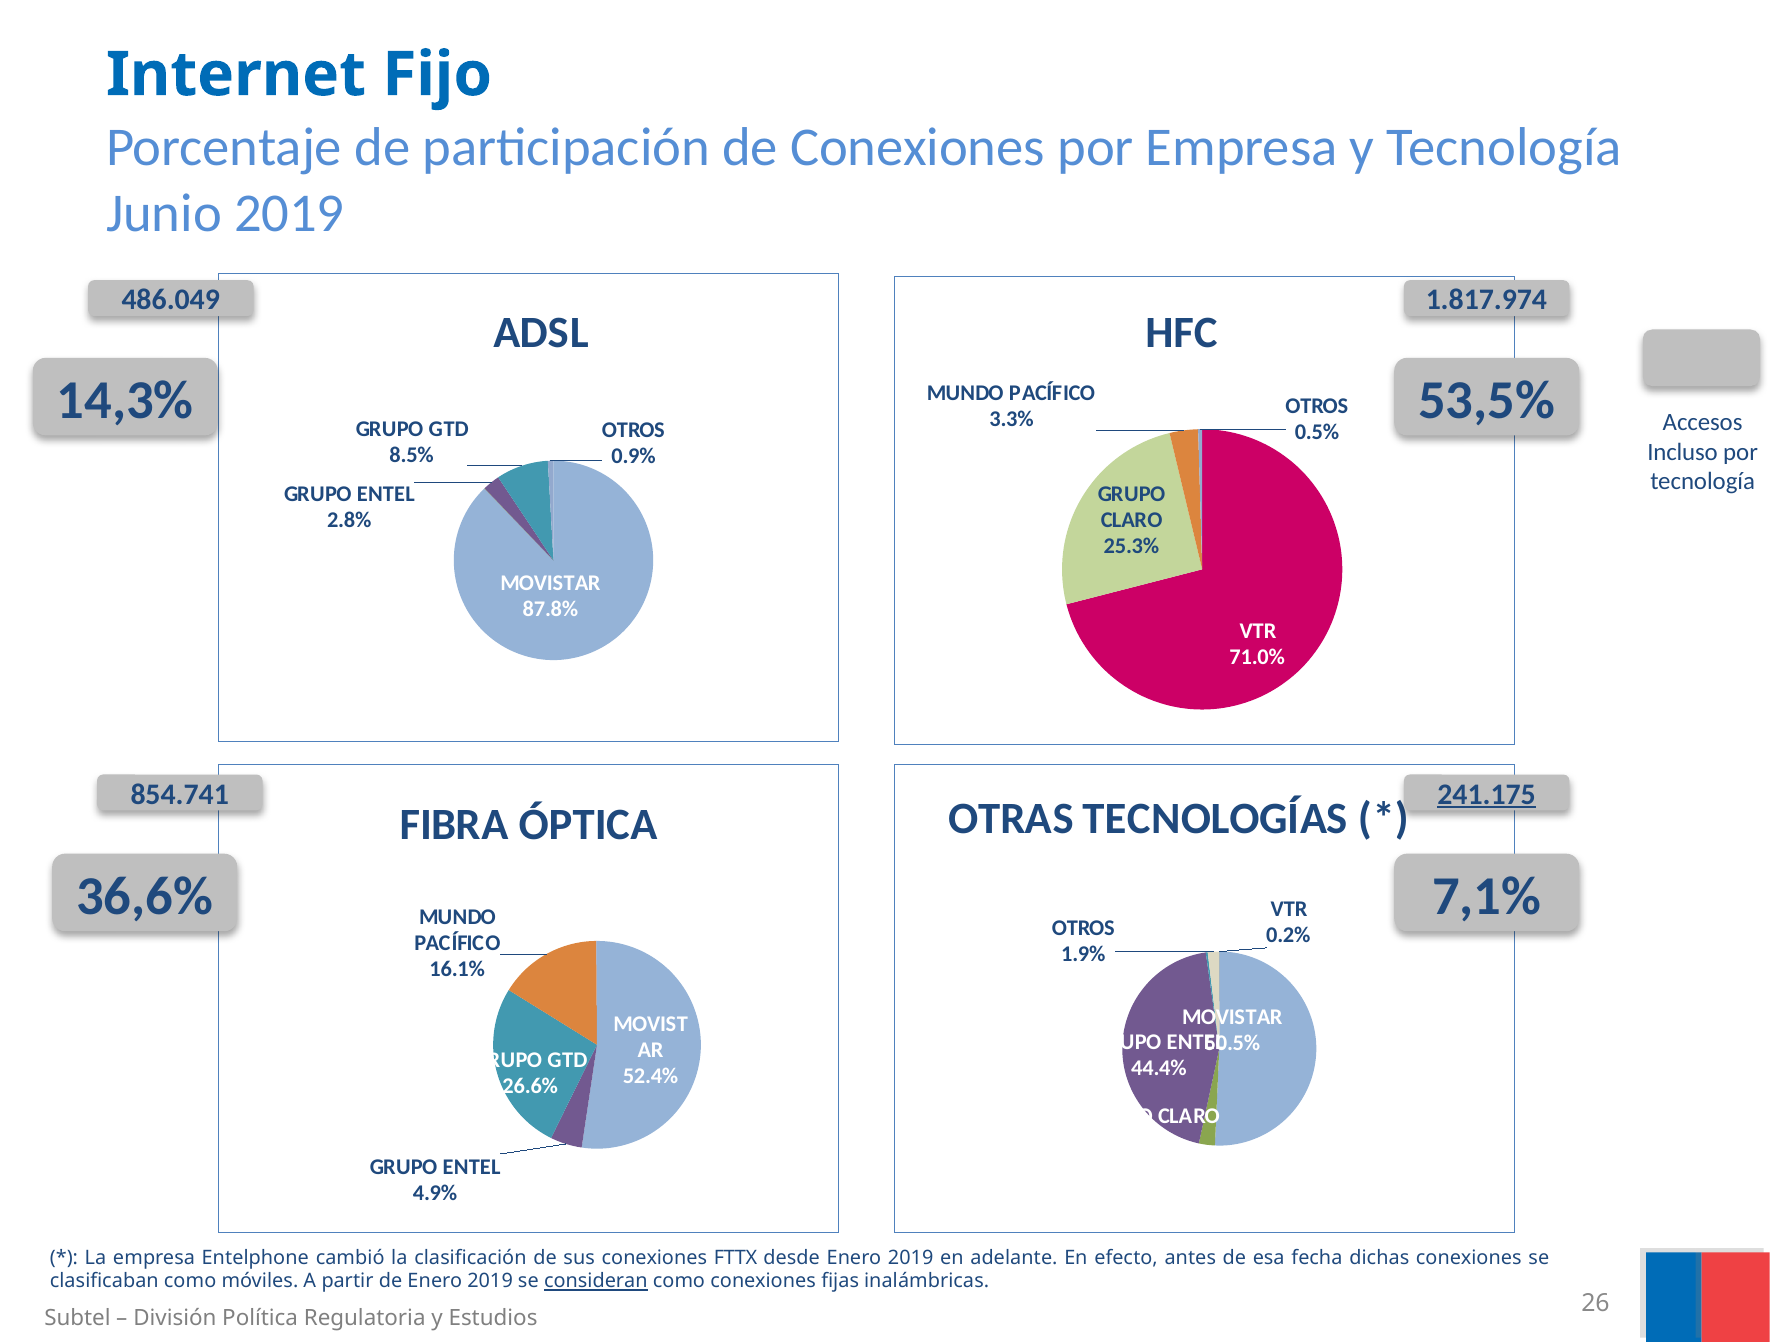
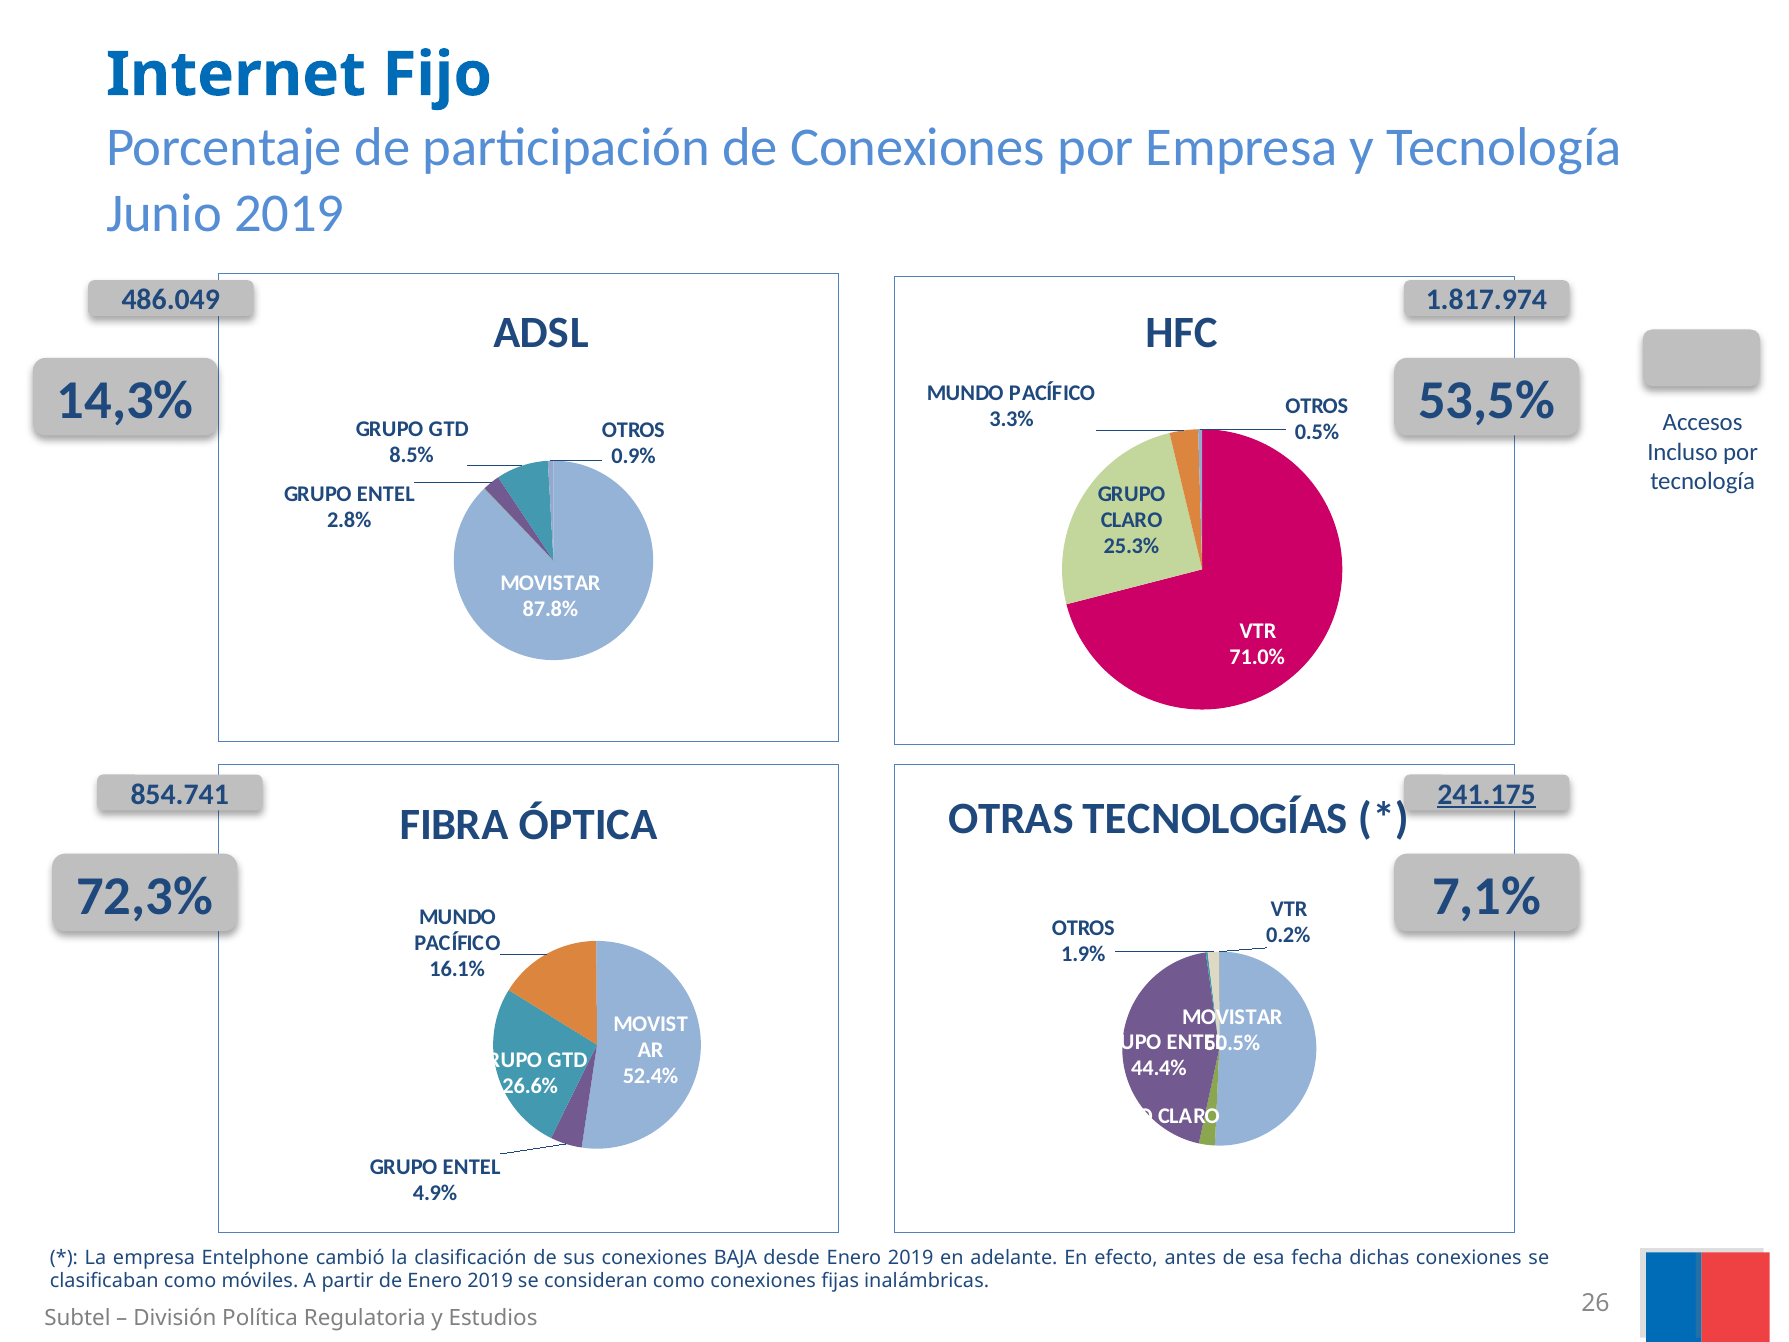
36,6%: 36,6% -> 72,3% (145, 896)
FTTX: FTTX -> BAJA (736, 1257)
consideran underline: present -> none (596, 1281)
